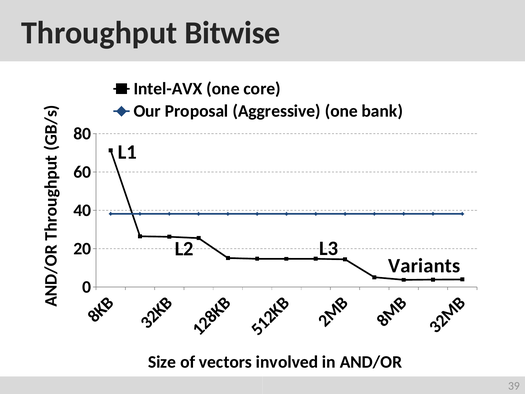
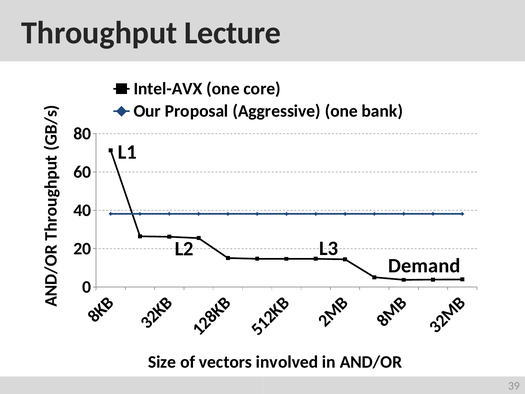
Bitwise: Bitwise -> Lecture (233, 33)
Variants: Variants -> Demand (424, 266)
